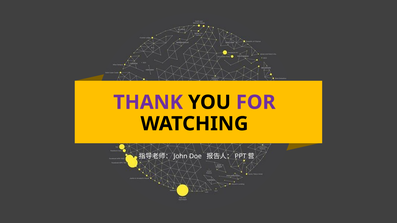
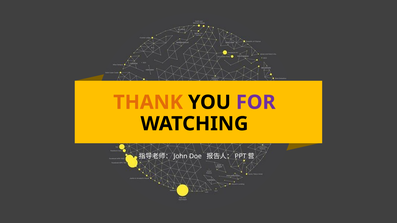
THANK colour: purple -> orange (148, 102)
